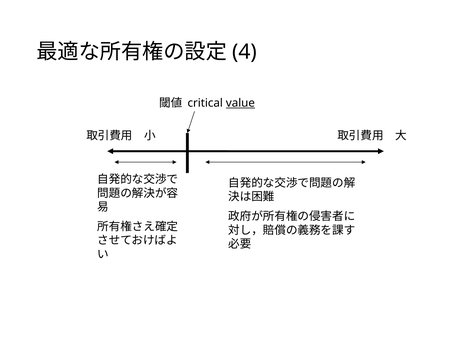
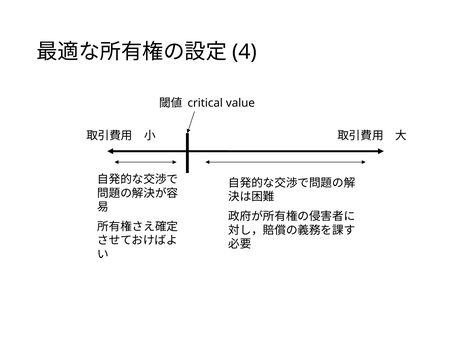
value underline: present -> none (240, 103)
